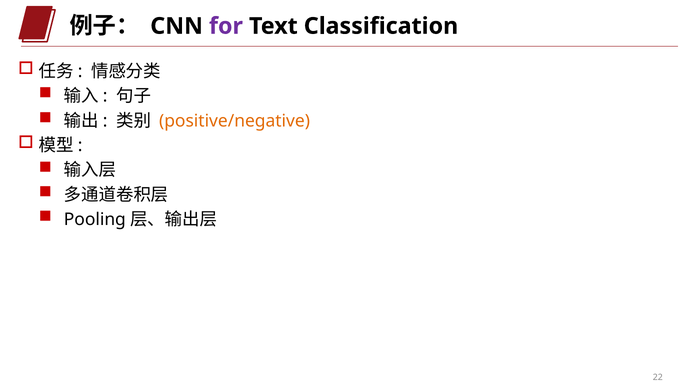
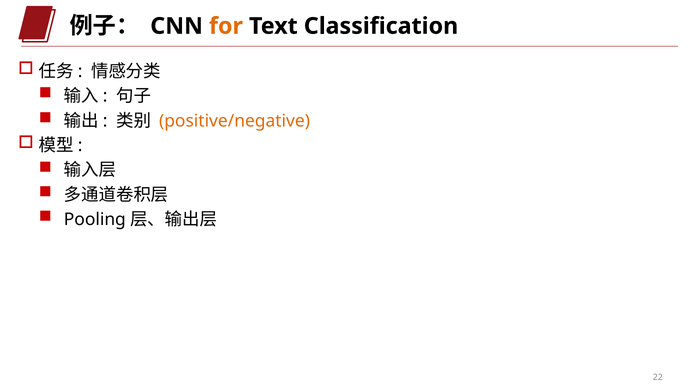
for colour: purple -> orange (226, 26)
